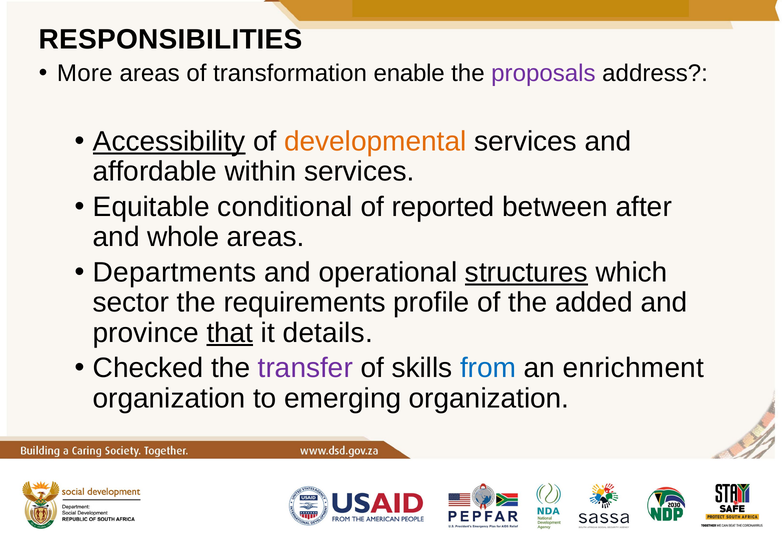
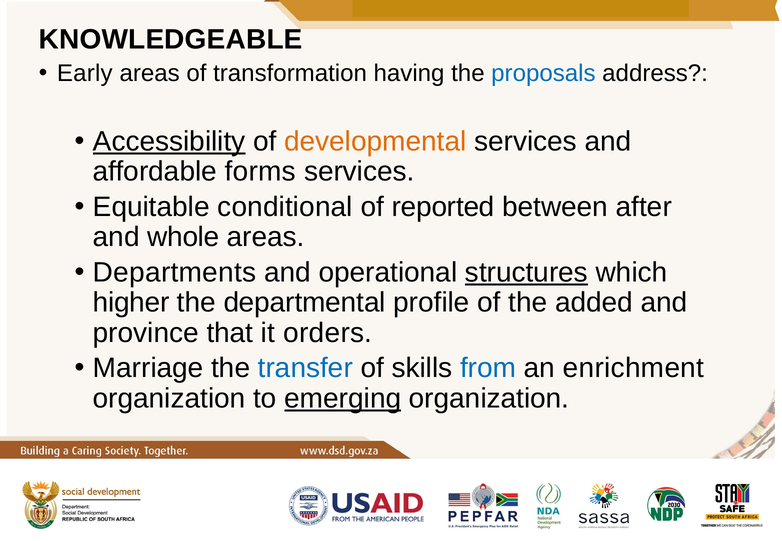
RESPONSIBILITIES: RESPONSIBILITIES -> KNOWLEDGEABLE (171, 40)
More: More -> Early (85, 73)
enable: enable -> having (409, 73)
proposals colour: purple -> blue (543, 73)
within: within -> forms (260, 172)
sector: sector -> higher (131, 303)
requirements: requirements -> departmental (305, 303)
that underline: present -> none (230, 333)
details: details -> orders (328, 333)
Checked: Checked -> Marriage (148, 368)
transfer colour: purple -> blue (305, 368)
emerging underline: none -> present (343, 399)
